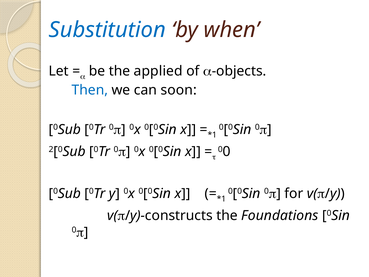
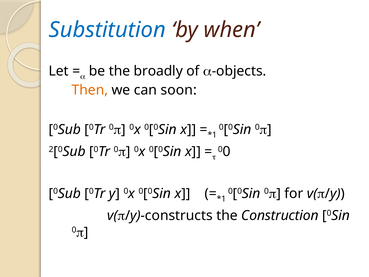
applied: applied -> broadly (158, 71)
Then colour: blue -> orange (90, 90)
Foundations: Foundations -> Construction (280, 215)
